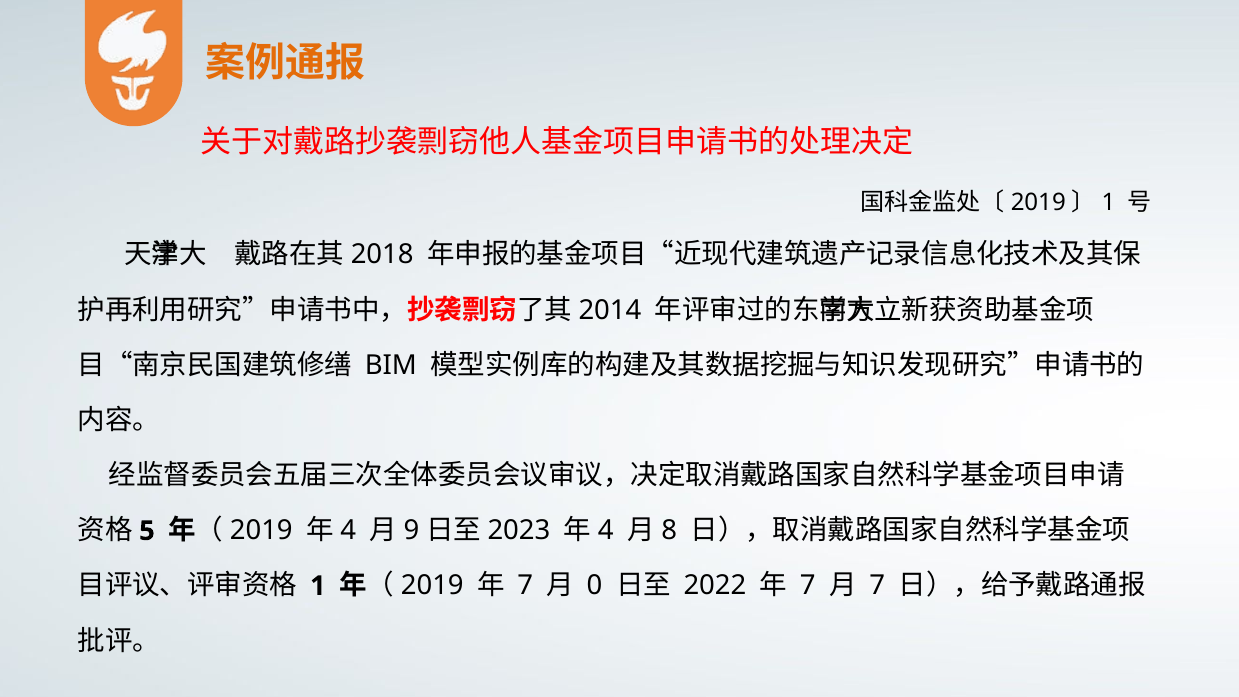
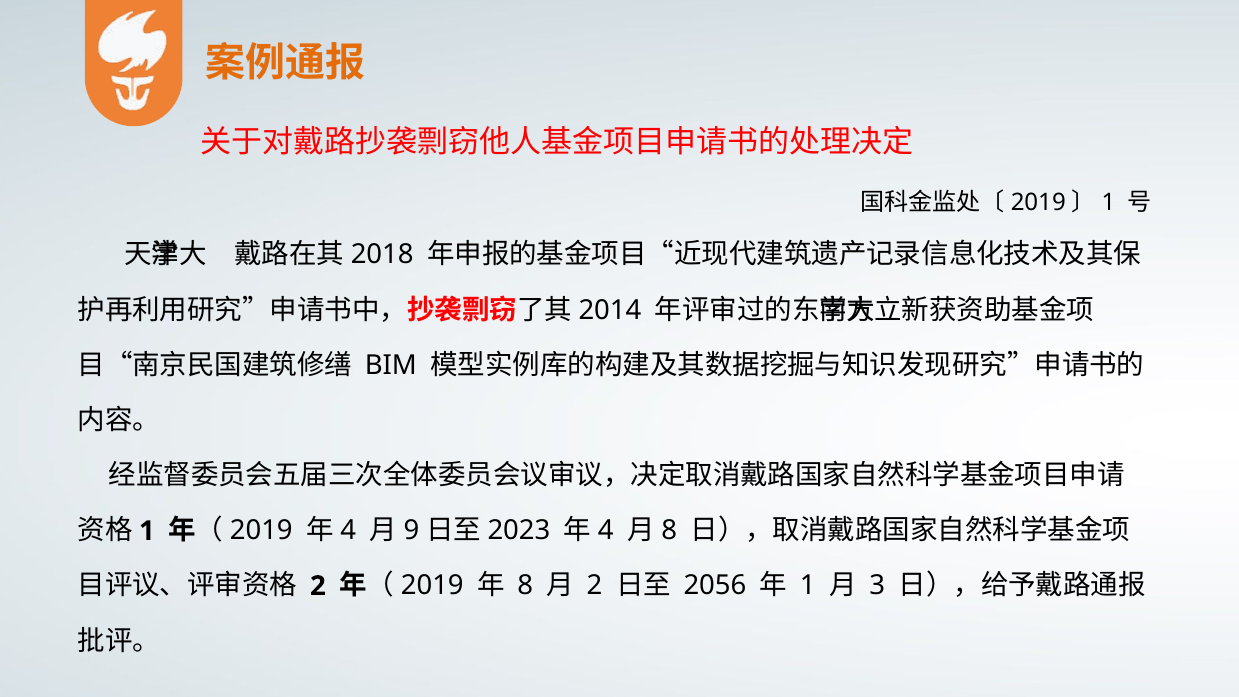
5: 5 -> 1 (147, 531)
1: 1 -> 2 (318, 586)
7: 7 -> 8 (525, 586)
0: 0 -> 2 (595, 586)
2022: 2022 -> 2056 (715, 586)
7: 7 -> 1 (808, 586)
7: 7 -> 3 (877, 586)
